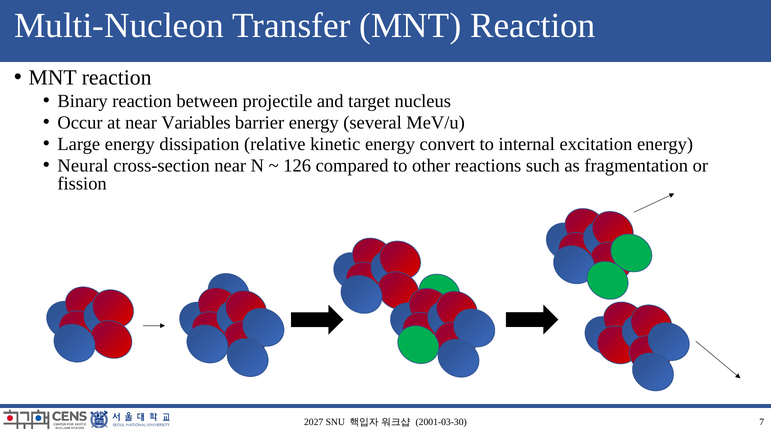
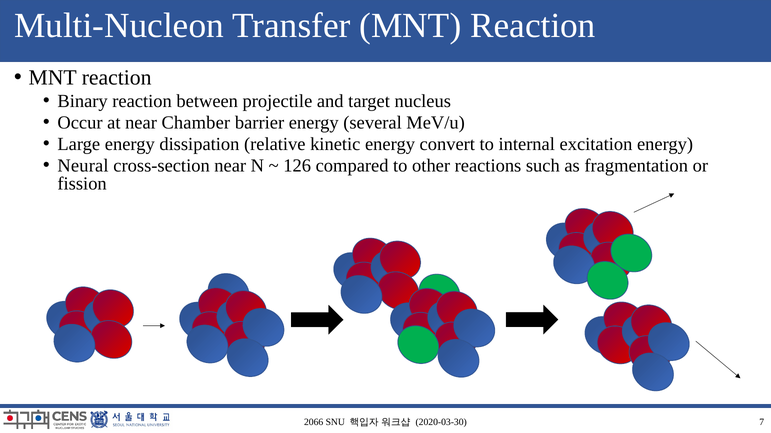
Variables: Variables -> Chamber (196, 123)
2027: 2027 -> 2066 (314, 423)
2001-03-30: 2001-03-30 -> 2020-03-30 (441, 423)
